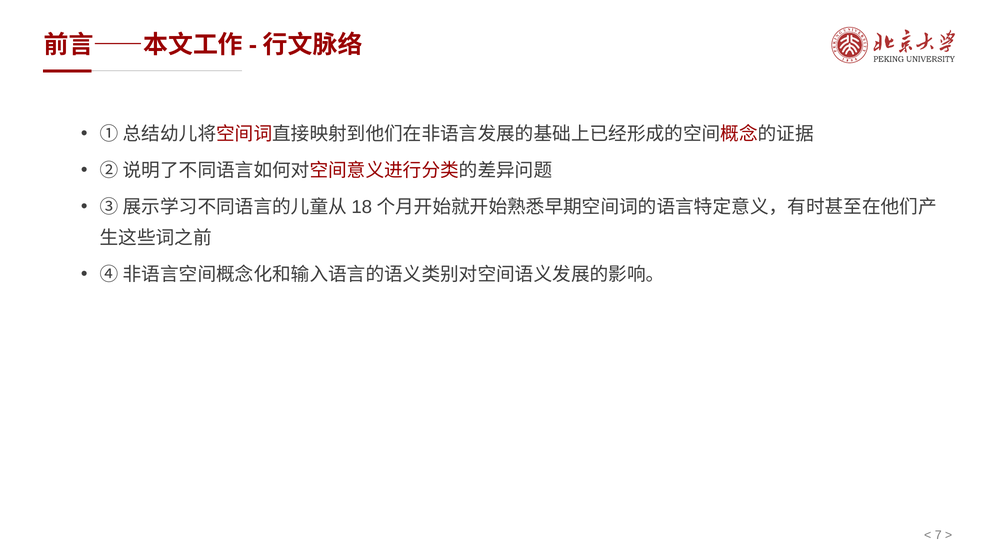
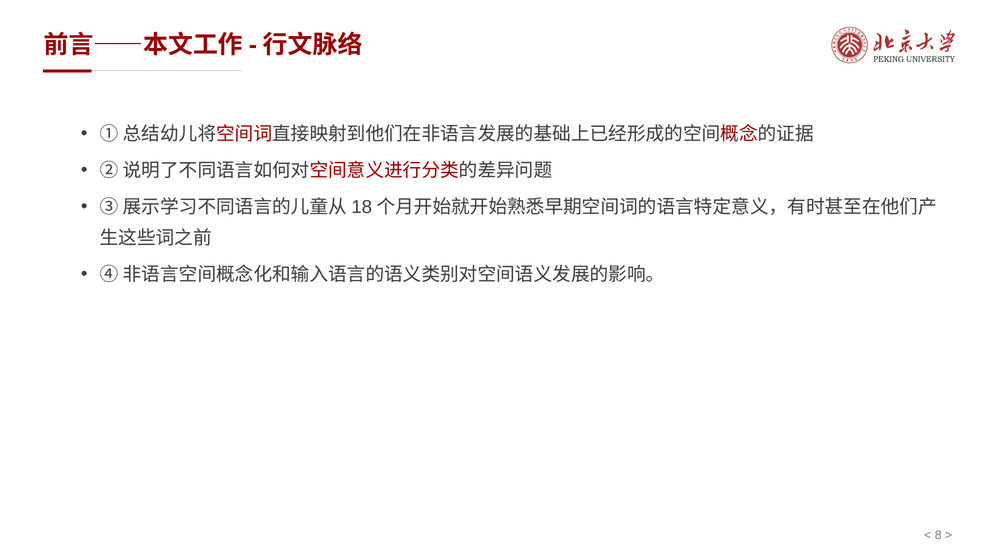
7: 7 -> 8 (938, 535)
